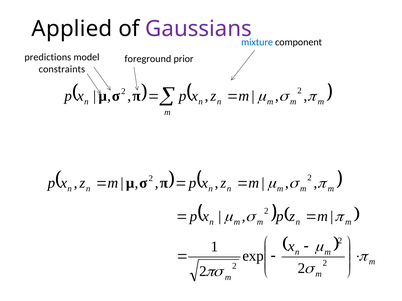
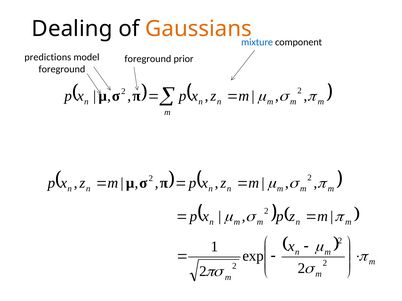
Applied: Applied -> Dealing (72, 29)
Gaussians colour: purple -> orange (199, 29)
constraints: constraints -> foreground (62, 69)
